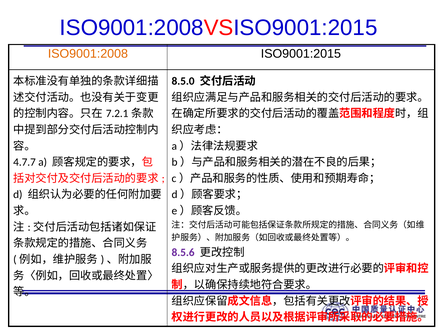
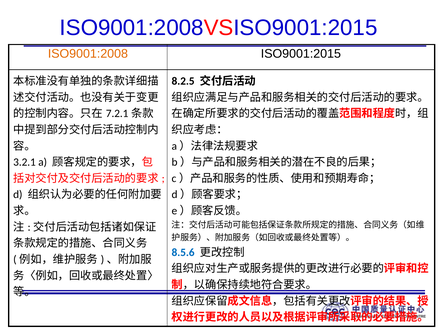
8.5.0: 8.5.0 -> 8.2.5 (183, 81)
4.7.7: 4.7.7 -> 3.2.1 (25, 162)
8.5.6 colour: purple -> blue (183, 252)
